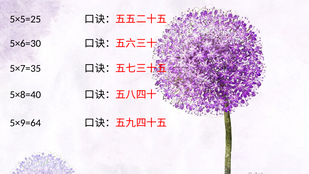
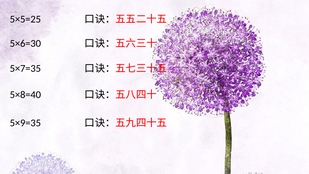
5×9=64: 5×9=64 -> 5×9=35 (25, 123)
